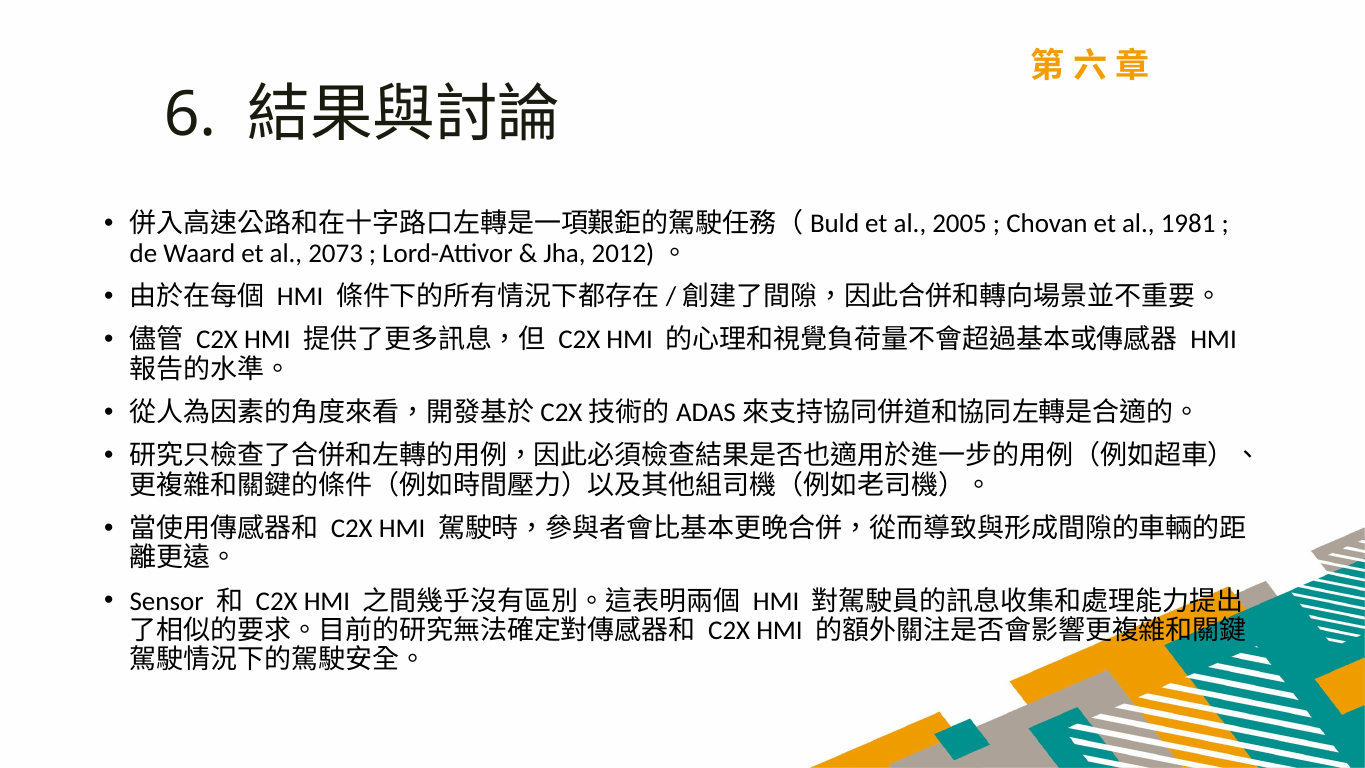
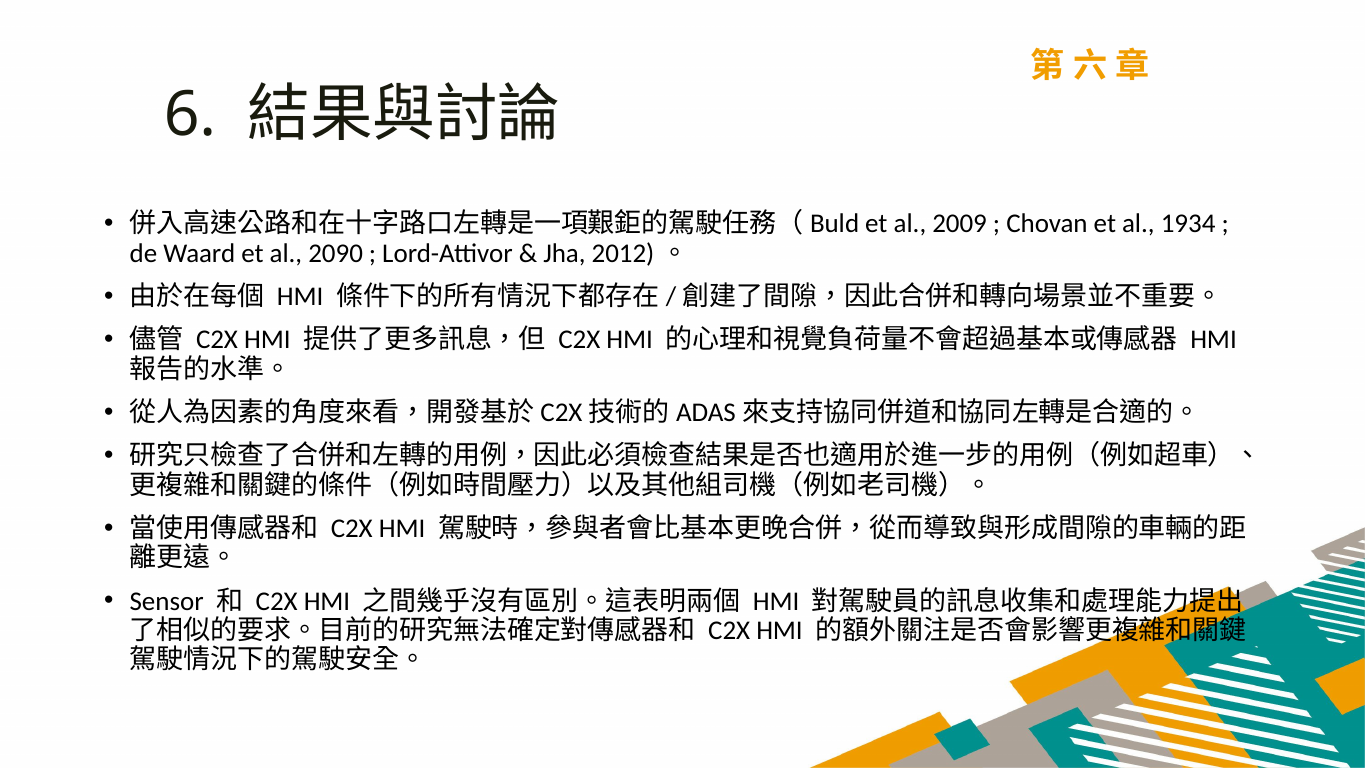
2005: 2005 -> 2009 (960, 224)
1981: 1981 -> 1934 (1188, 224)
2073: 2073 -> 2090 (336, 253)
